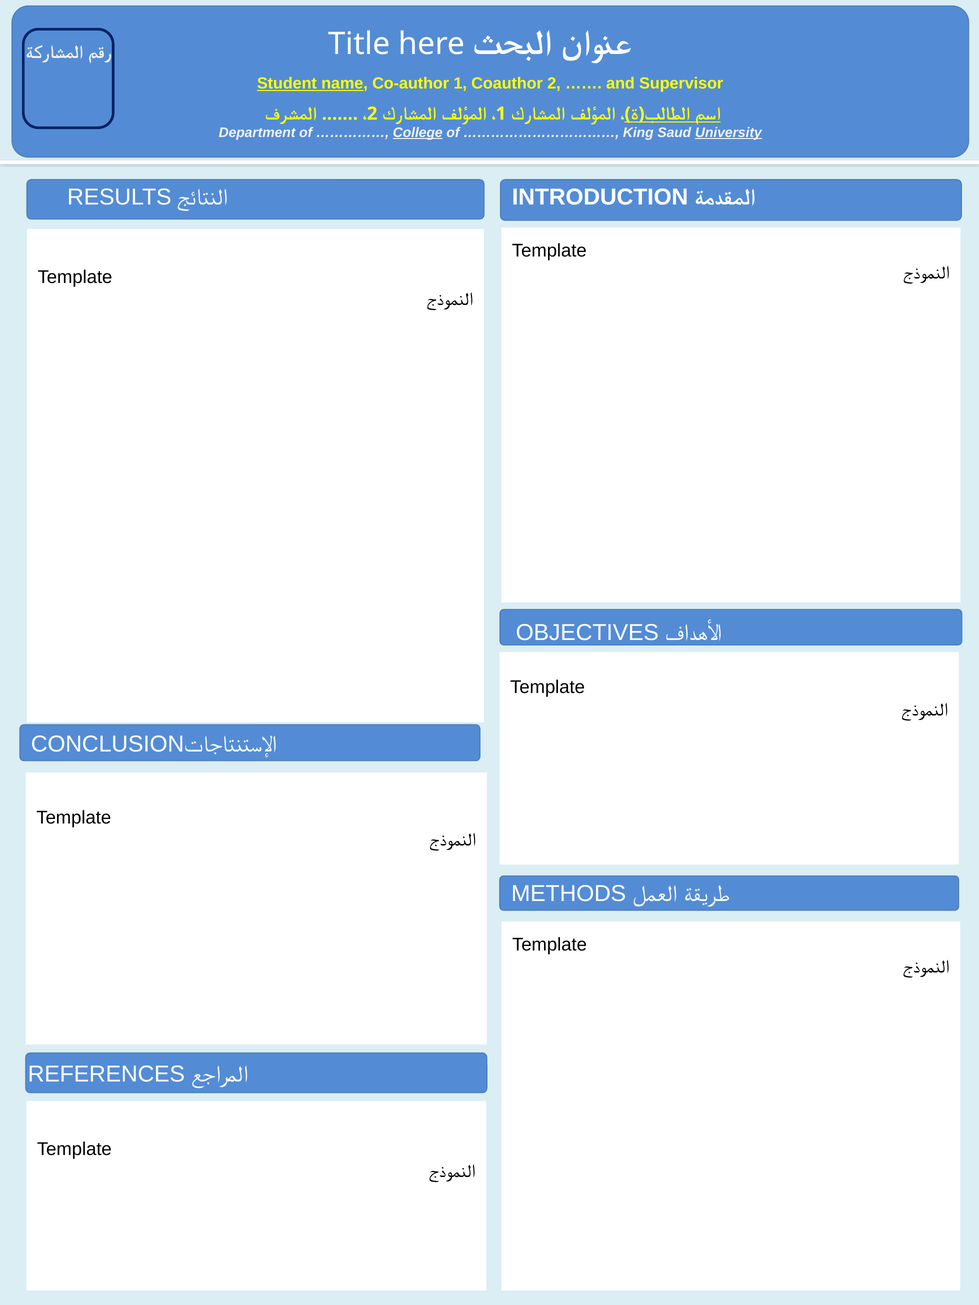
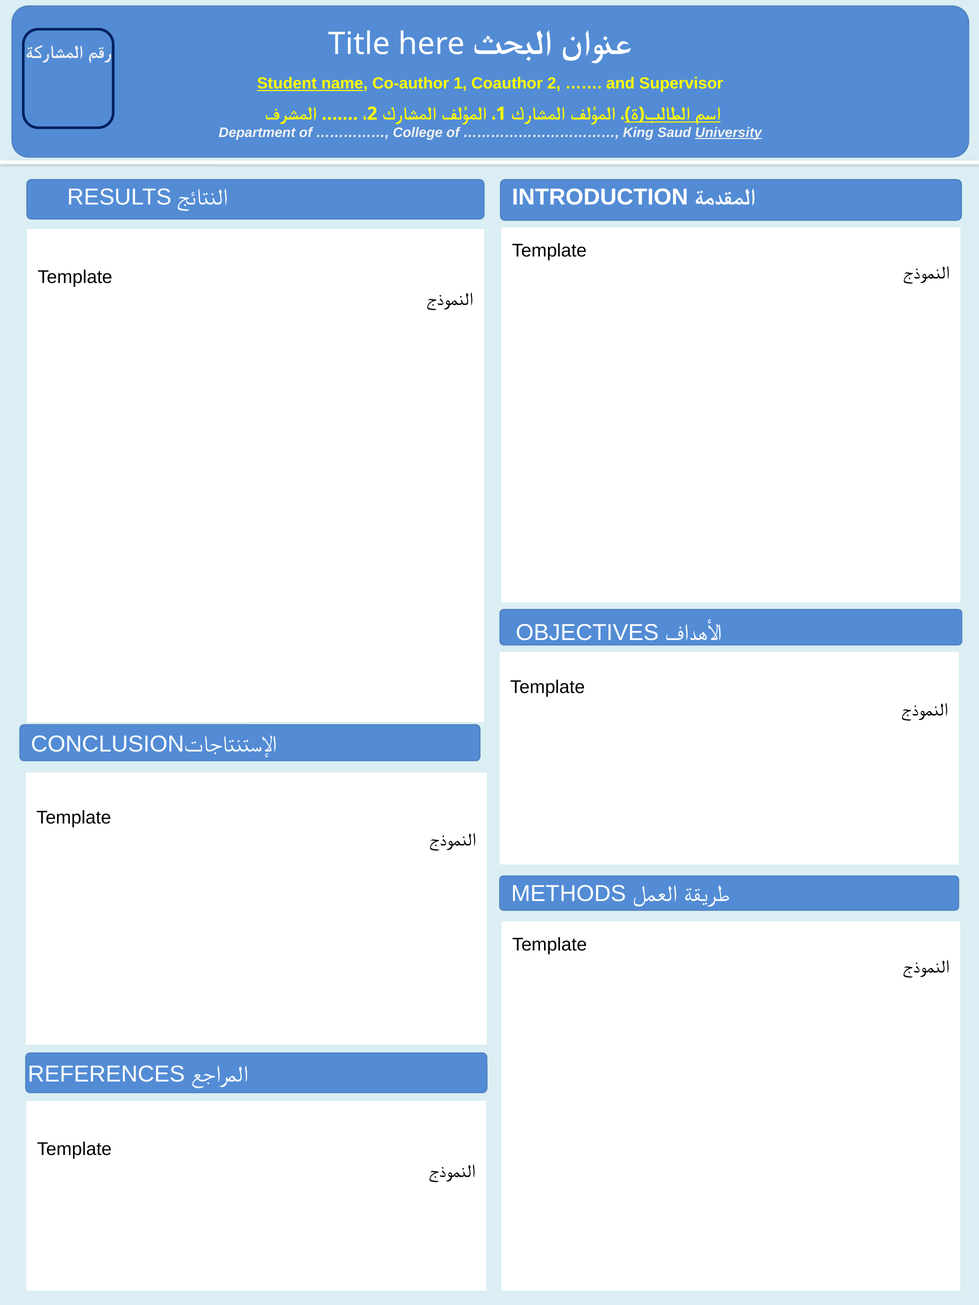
College underline: present -> none (418, 133)
